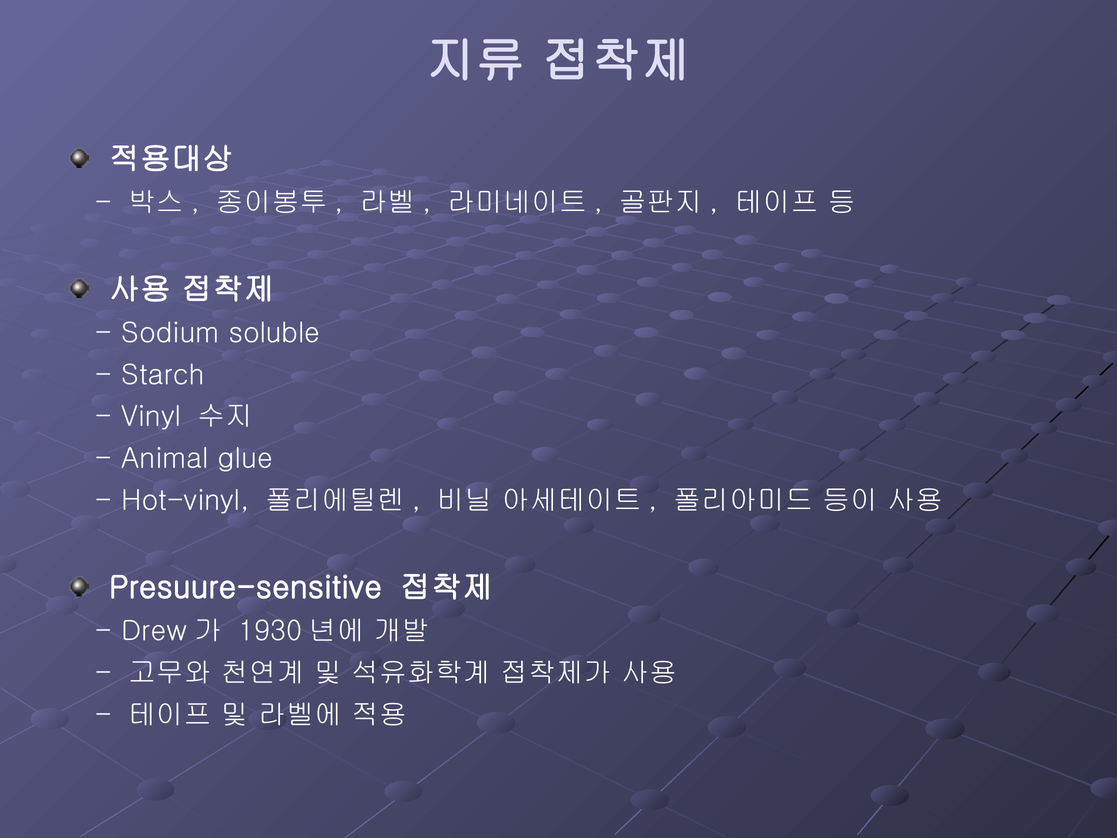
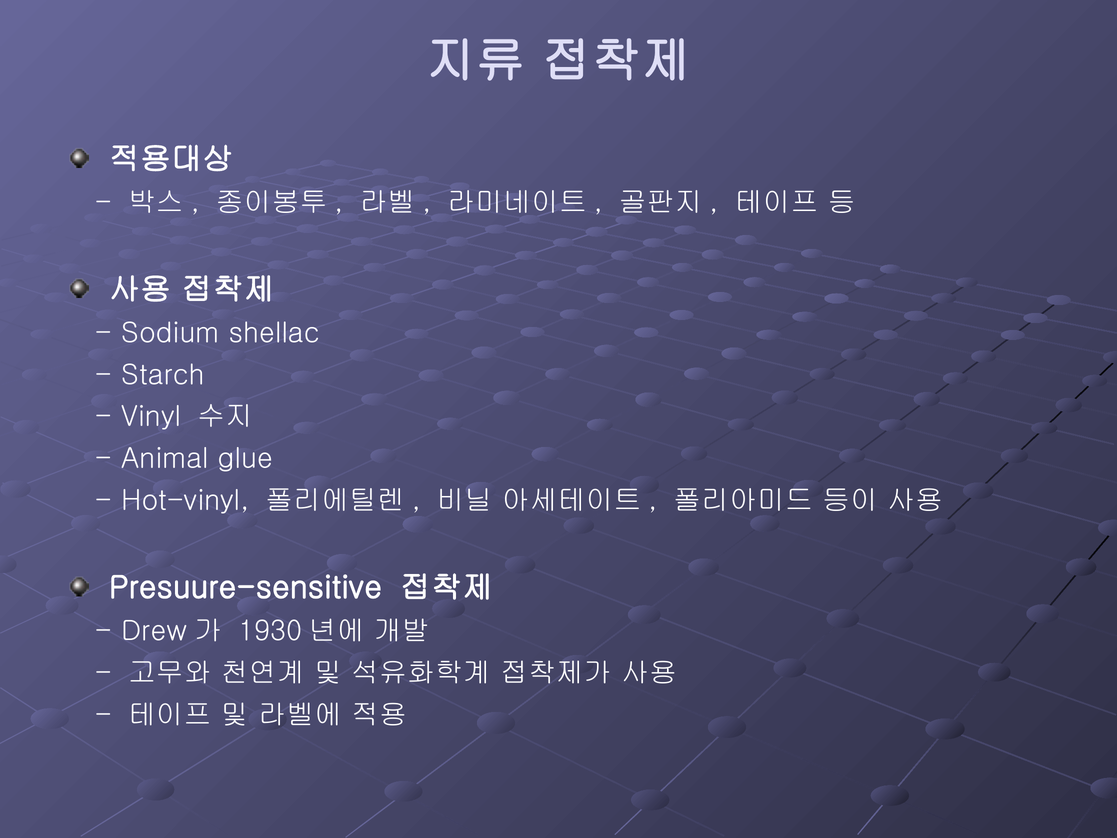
soluble: soluble -> shellac (274, 333)
